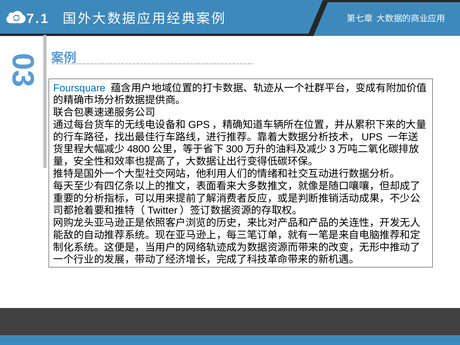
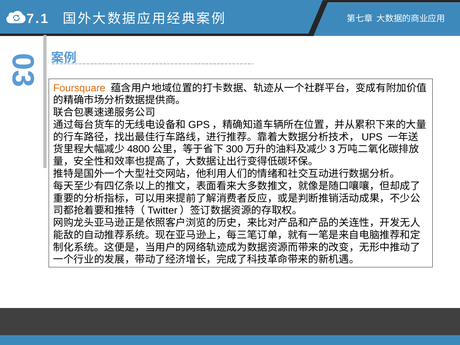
Foursquare colour: blue -> orange (79, 88)
